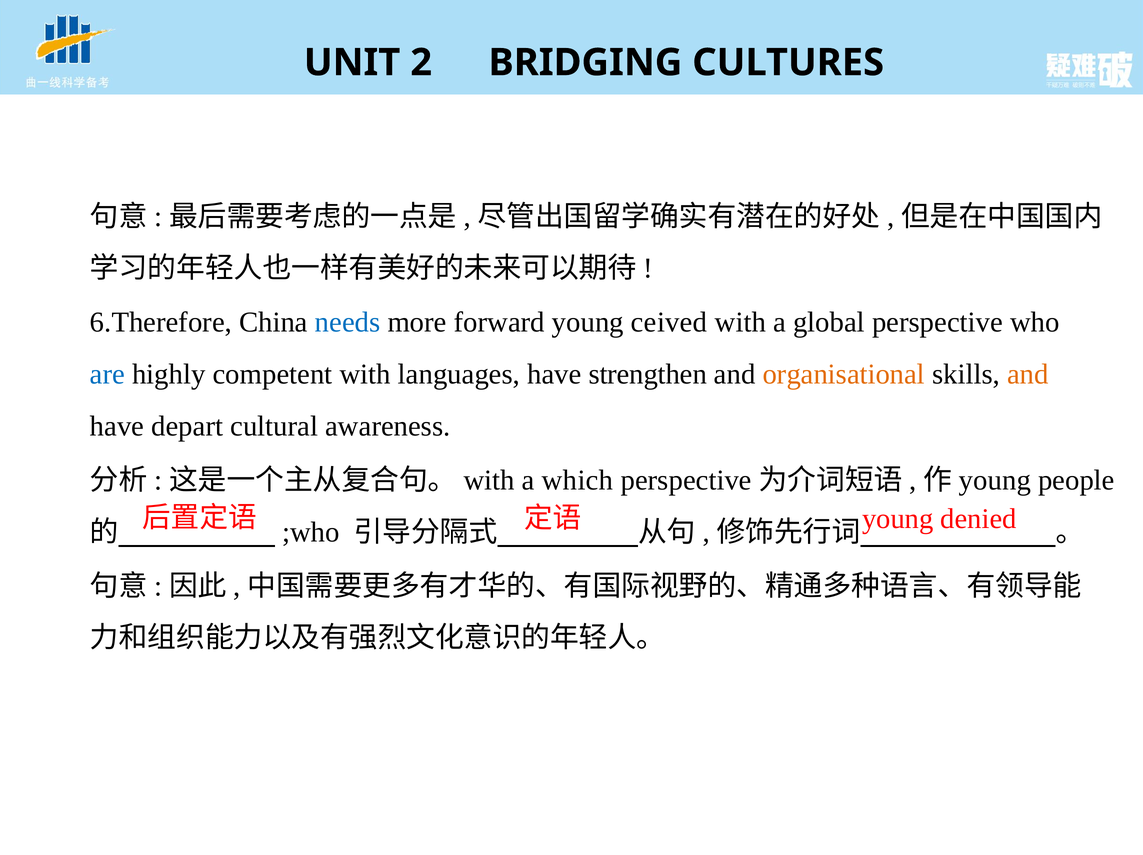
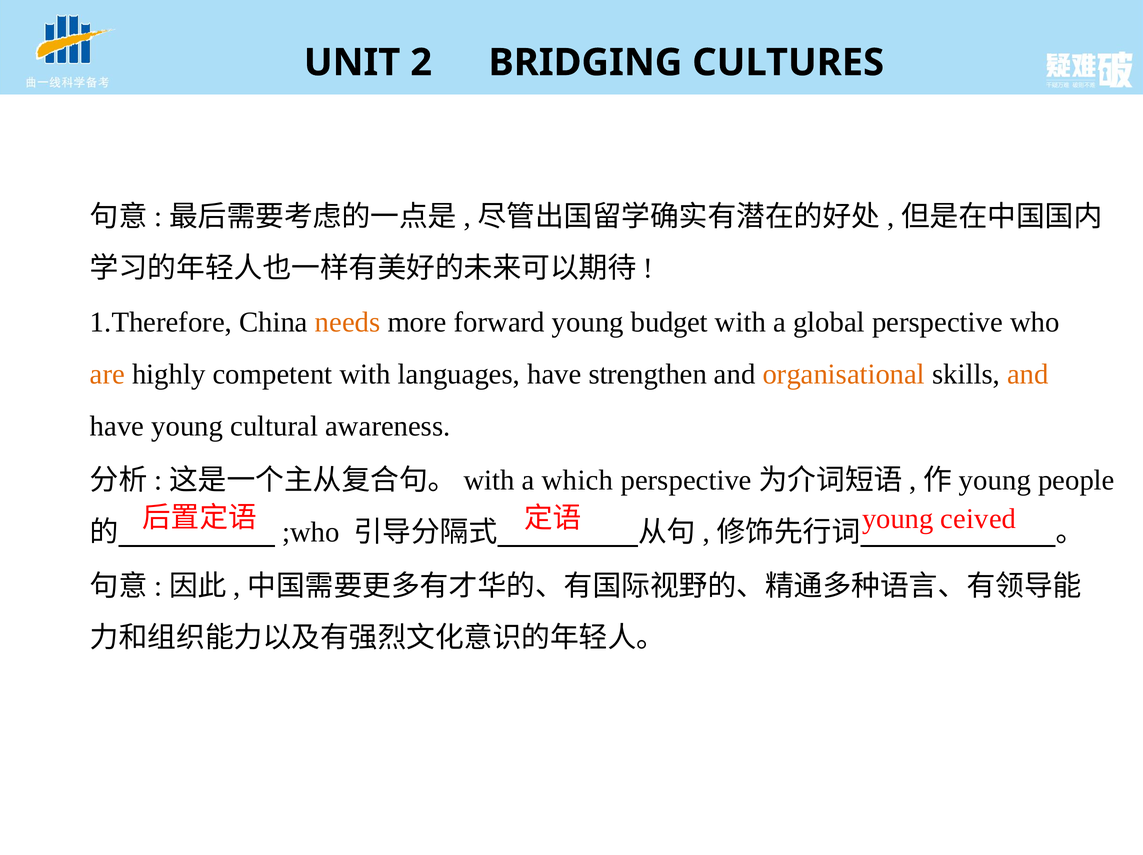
6.Therefore: 6.Therefore -> 1.Therefore (161, 322)
needs colour: blue -> orange (348, 322)
ceived: ceived -> budget (669, 322)
are colour: blue -> orange (107, 374)
have depart: depart -> young (187, 426)
denied: denied -> ceived (978, 519)
